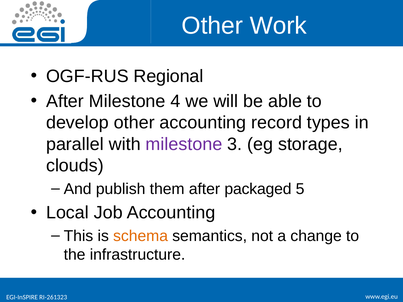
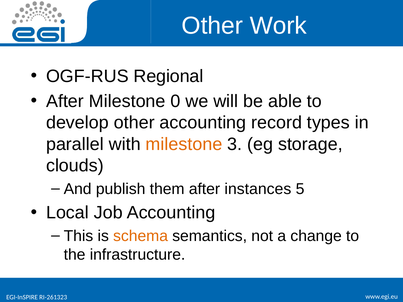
4: 4 -> 0 (175, 101)
milestone colour: purple -> orange (184, 144)
packaged: packaged -> instances (258, 189)
